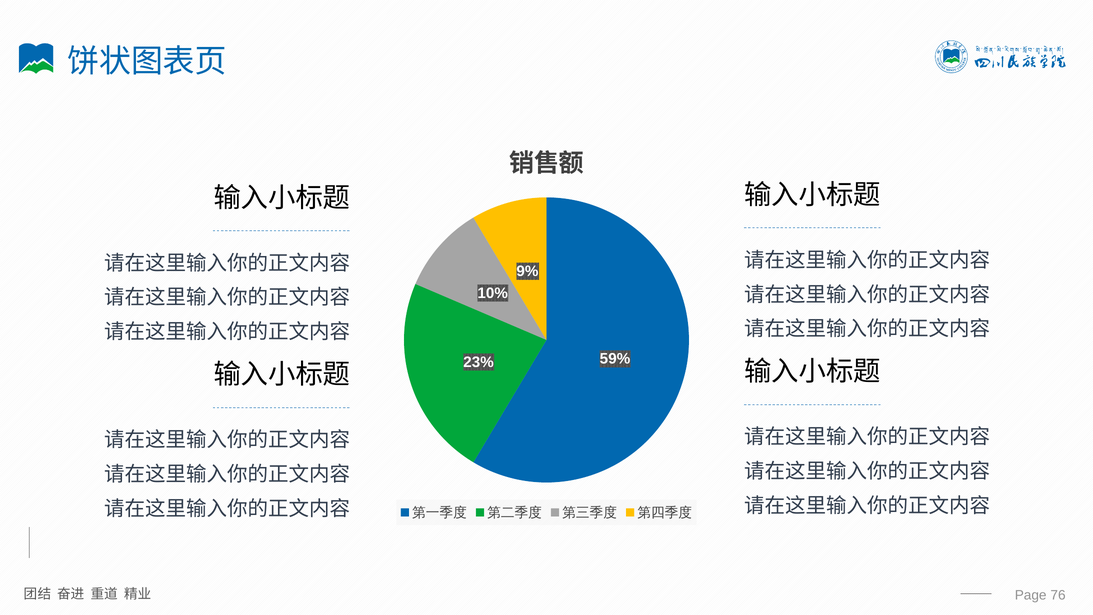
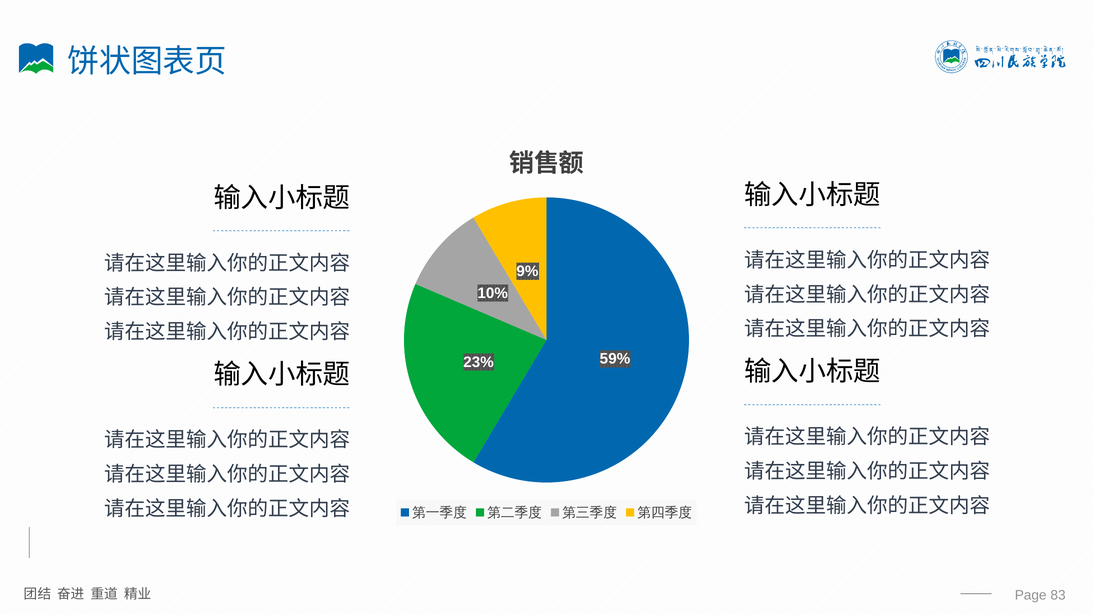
76: 76 -> 83 (1058, 595)
